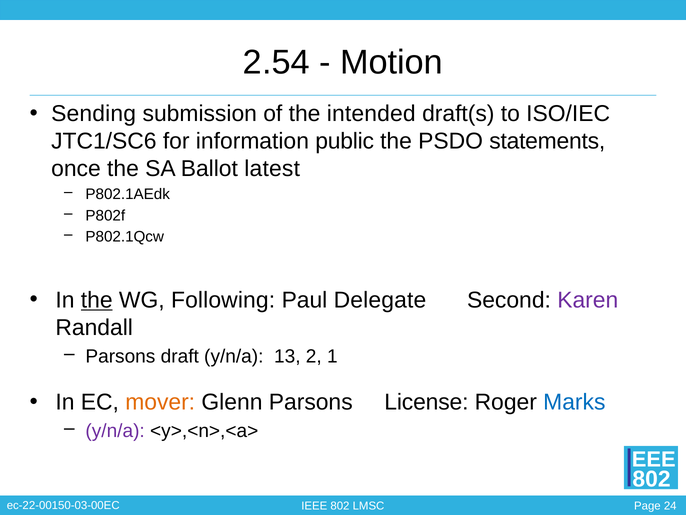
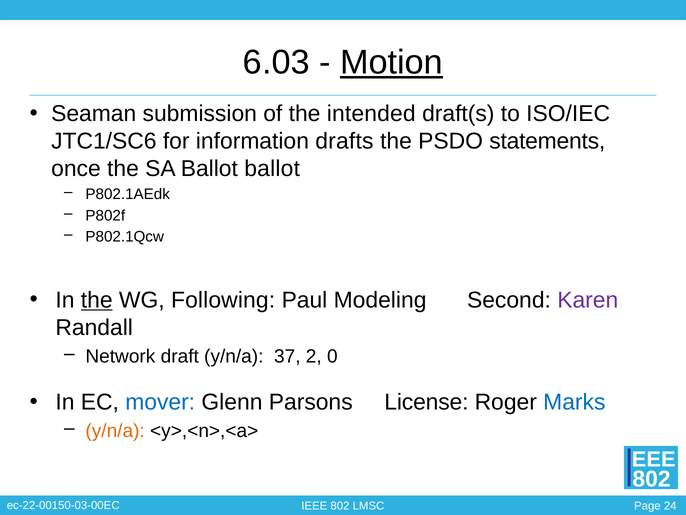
2.54: 2.54 -> 6.03 (276, 62)
Motion underline: none -> present (392, 62)
Sending: Sending -> Seaman (94, 114)
public: public -> drafts (344, 141)
Ballot latest: latest -> ballot (272, 169)
Delegate: Delegate -> Modeling (380, 300)
Parsons: Parsons -> Network (120, 356)
13: 13 -> 37 (287, 356)
1: 1 -> 0 (332, 356)
mover colour: orange -> blue (160, 402)
y/n/a colour: purple -> orange (115, 431)
